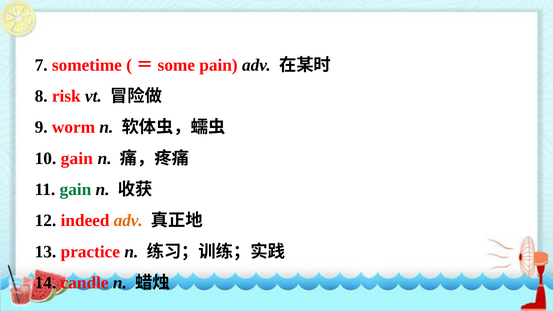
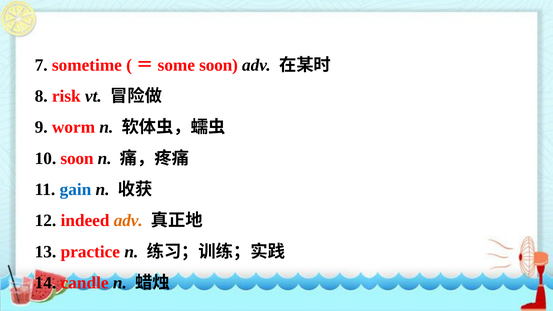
pain: pain -> soon (219, 65)
10 gain: gain -> soon (77, 158)
gain colour: green -> blue (75, 190)
